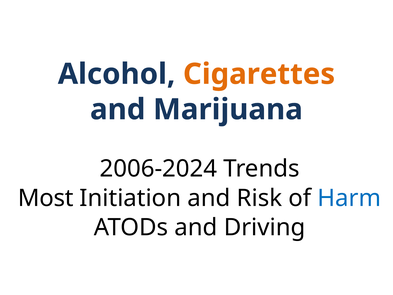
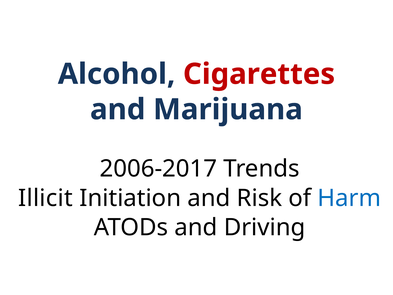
Cigarettes colour: orange -> red (259, 74)
2006-2024: 2006-2024 -> 2006-2017 (158, 169)
Most: Most -> Illicit (46, 198)
